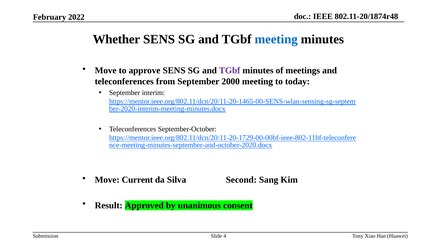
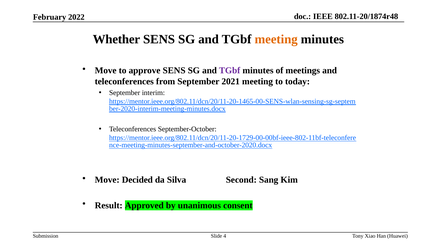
meeting colour: blue -> orange (276, 39)
2000: 2000 -> 2021 (231, 81)
Current: Current -> Decided (137, 180)
